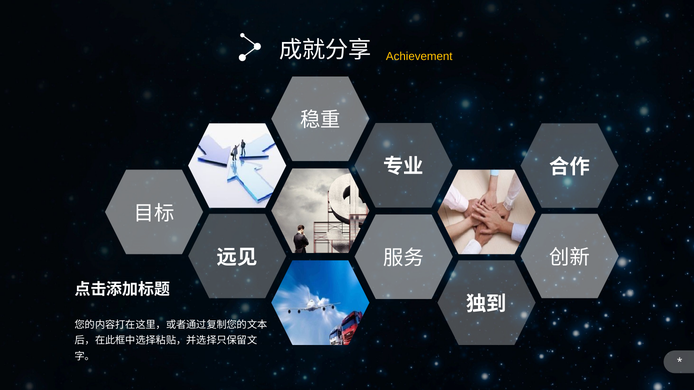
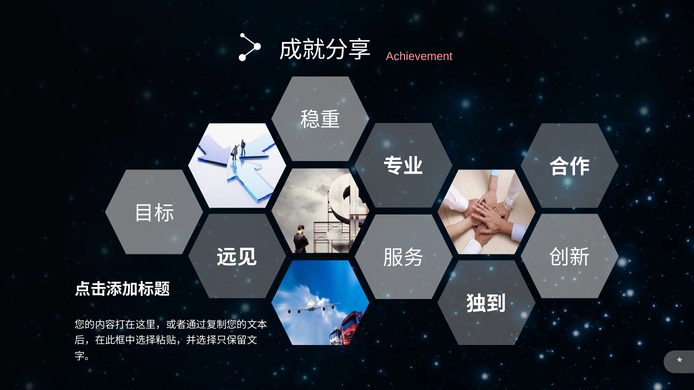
Achievement colour: yellow -> pink (419, 56)
